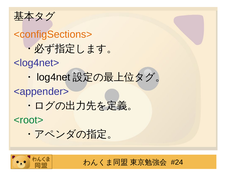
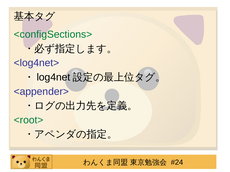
<configSections> colour: orange -> green (53, 34)
